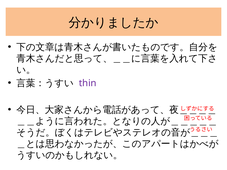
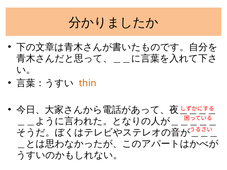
thin colour: purple -> orange (88, 83)
